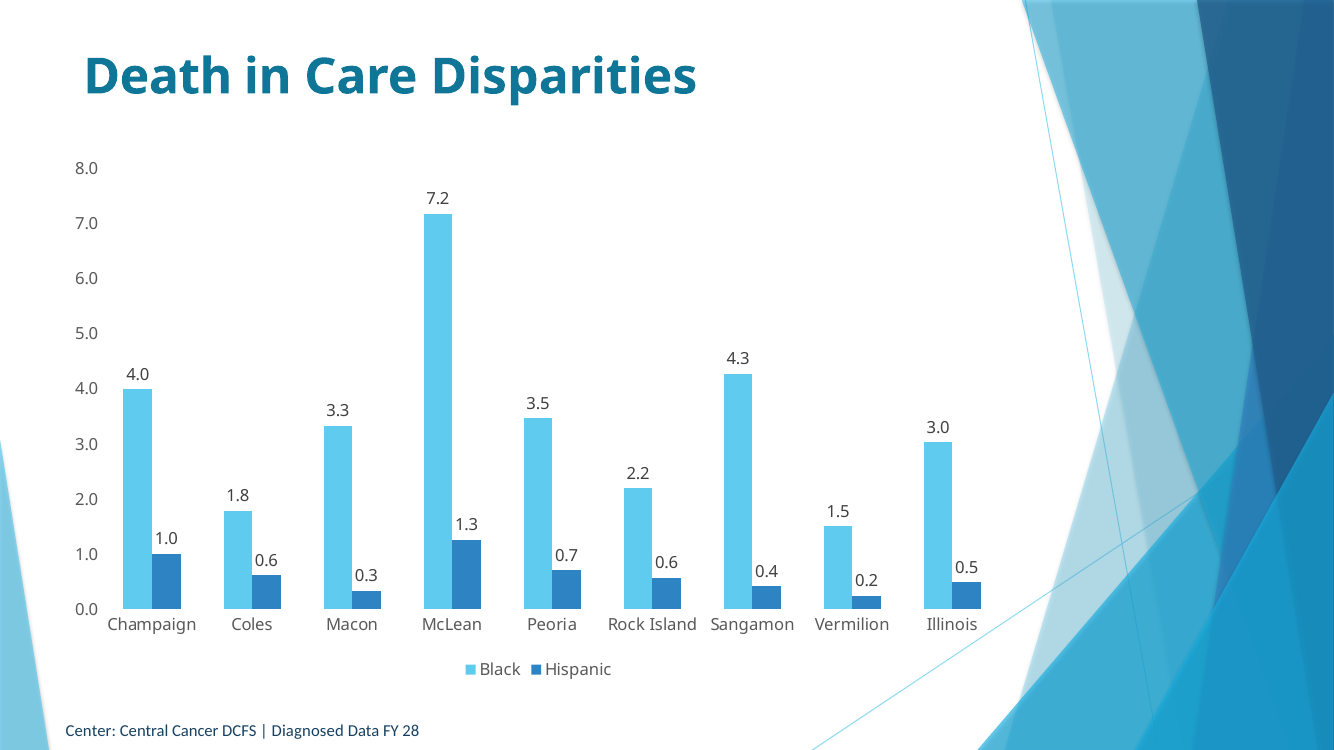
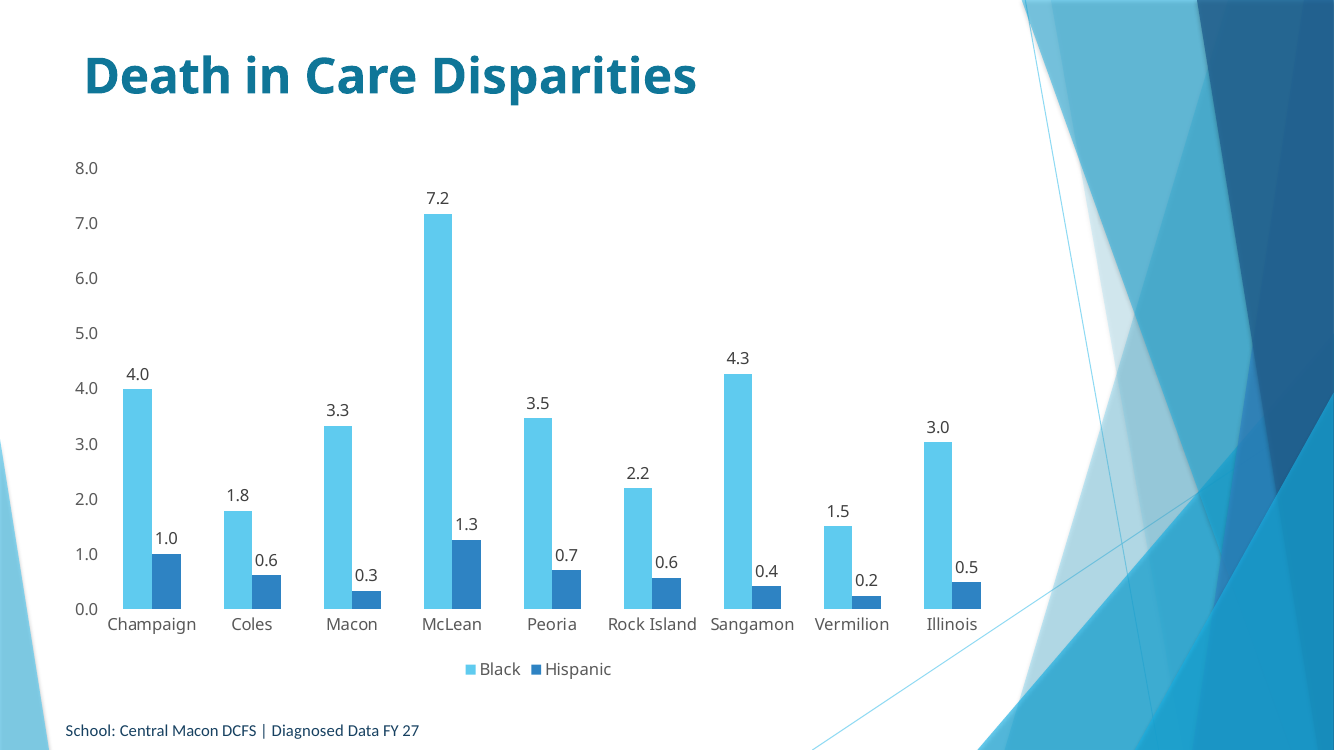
Center: Center -> School (91, 732)
Central Cancer: Cancer -> Macon (195, 732)
28: 28 -> 27 (411, 732)
